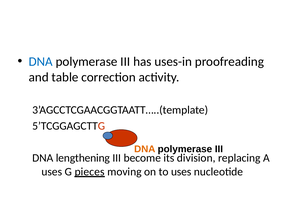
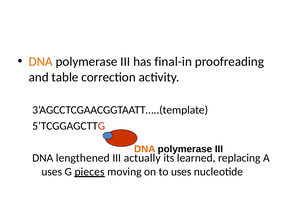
DNA colour: blue -> orange (41, 62)
uses-in: uses-in -> final-in (173, 62)
lengthening: lengthening -> lengthened (83, 158)
become: become -> actually (142, 158)
division: division -> learned (196, 158)
